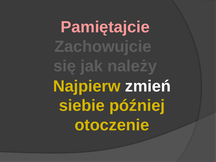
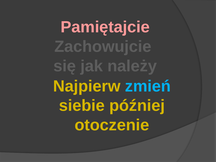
zmień colour: white -> light blue (148, 86)
